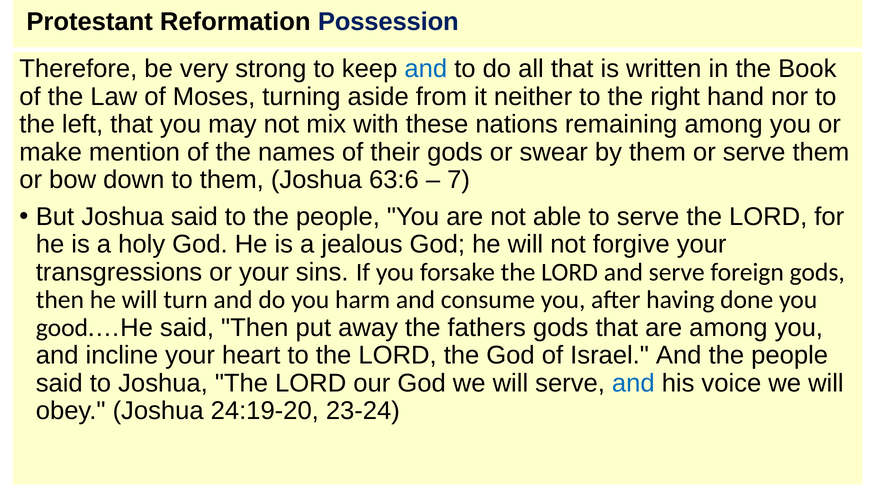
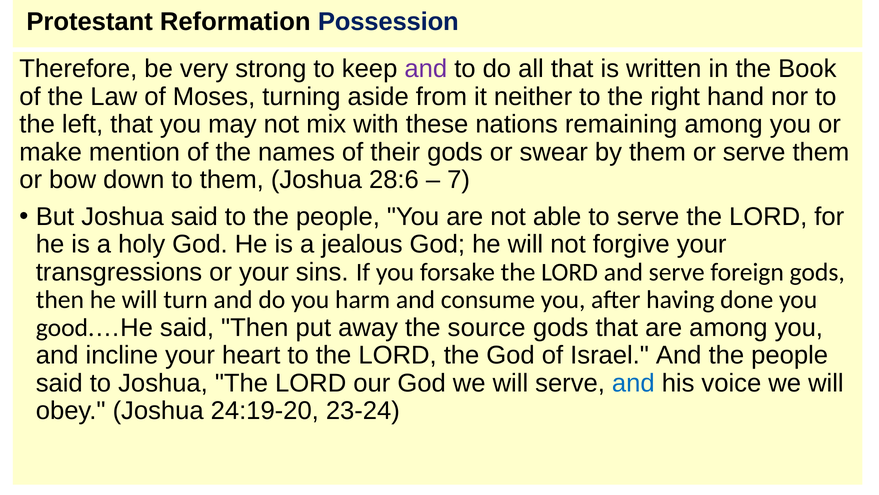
and colour: blue -> purple (426, 69)
63:6: 63:6 -> 28:6 (394, 180)
fathers: fathers -> source (487, 327)
